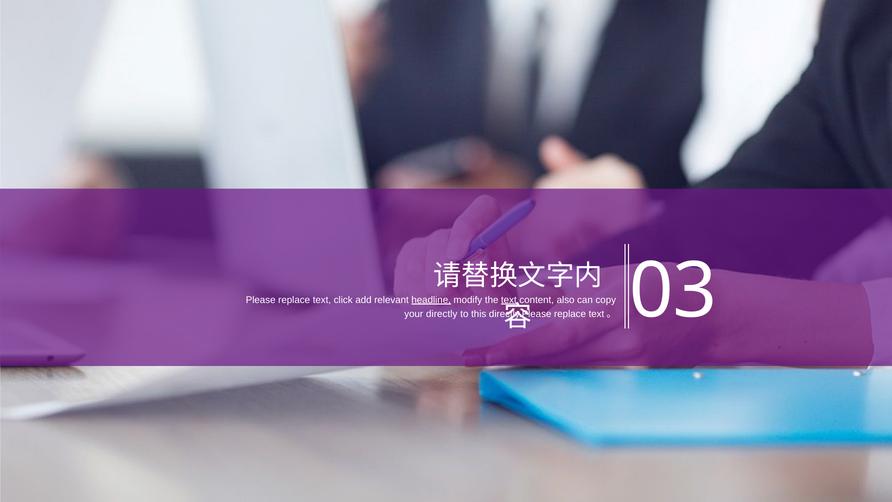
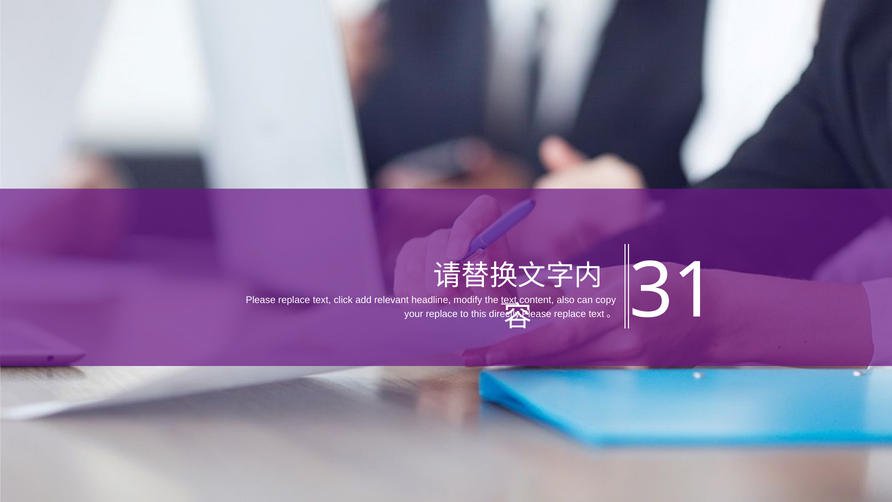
headline underline: present -> none (431, 300)
your directly: directly -> replace (442, 314)
03: 03 -> 31 (673, 291)
